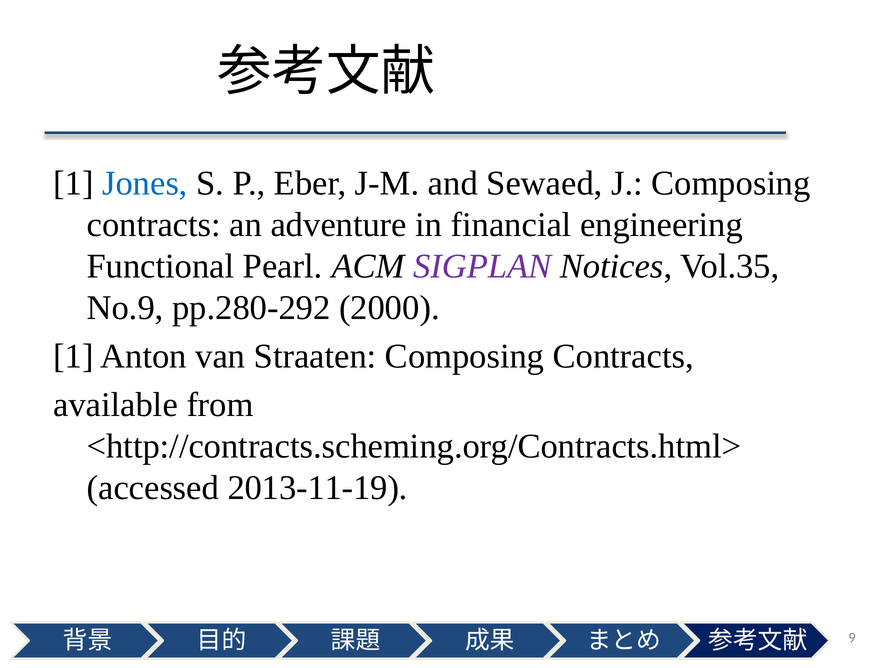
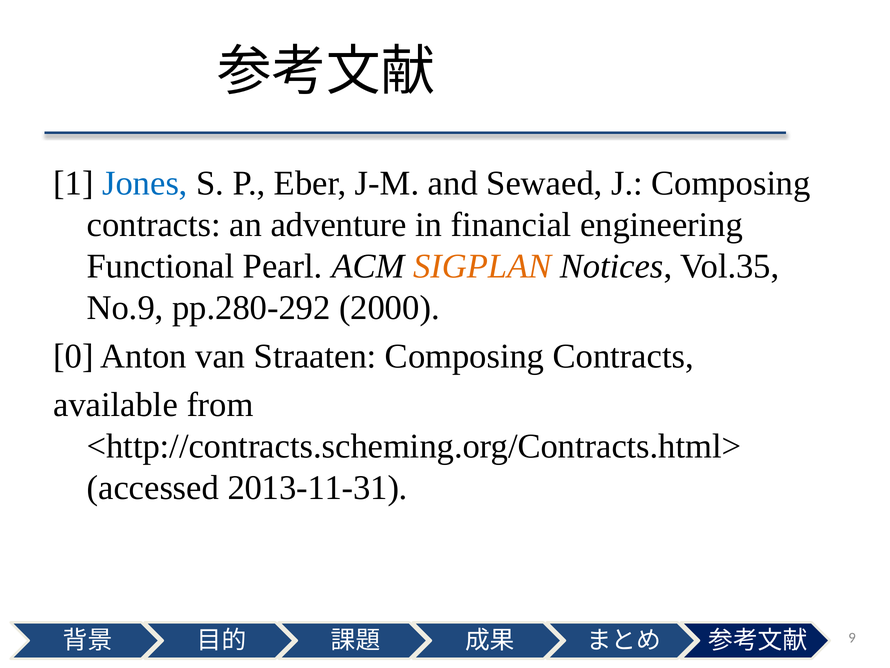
SIGPLAN colour: purple -> orange (482, 266)
1: 1 -> 0 (74, 356)
2013-11-19: 2013-11-19 -> 2013-11-31 (318, 487)
